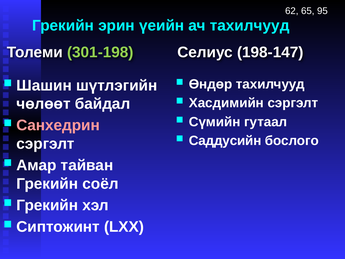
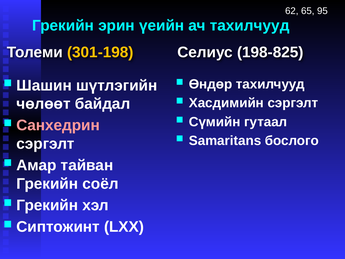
301-198 colour: light green -> yellow (100, 52)
198-147: 198-147 -> 198-825 (270, 52)
Саддусийн: Саддусийн -> Samaritans (225, 140)
